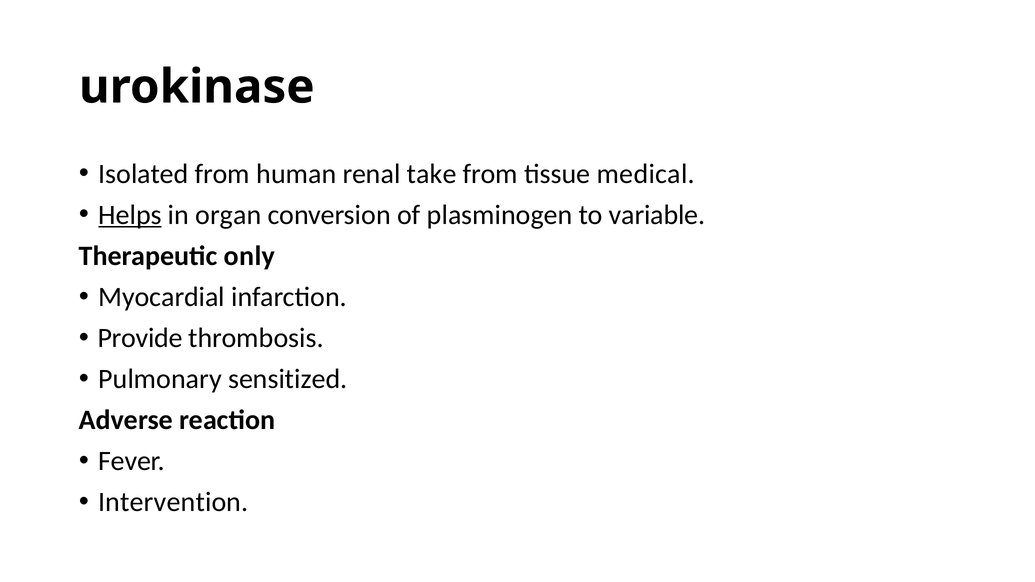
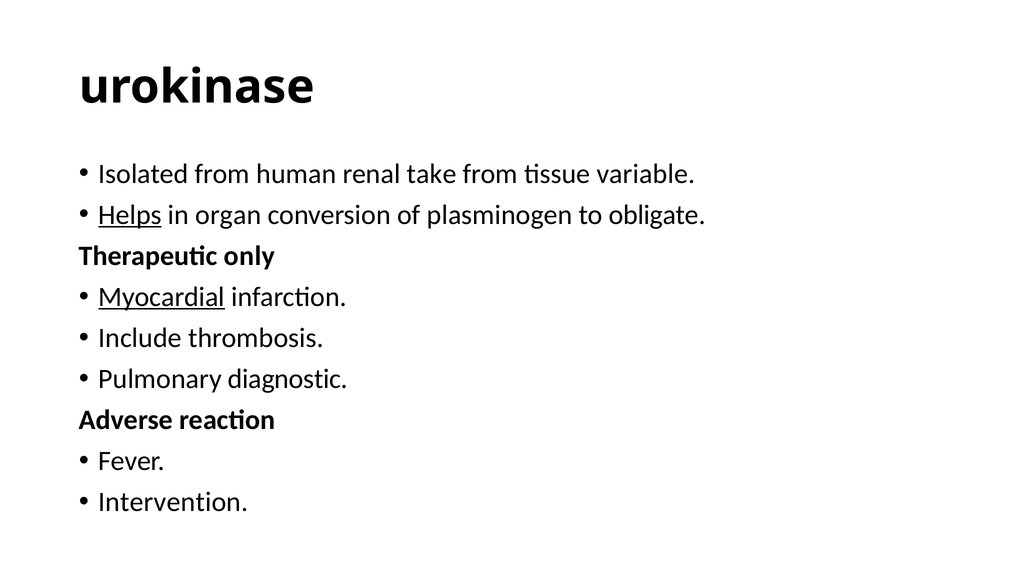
medical: medical -> variable (646, 174)
variable: variable -> obligate (657, 215)
Myocardial underline: none -> present (162, 297)
Provide: Provide -> Include (140, 338)
sensitized: sensitized -> diagnostic (288, 379)
